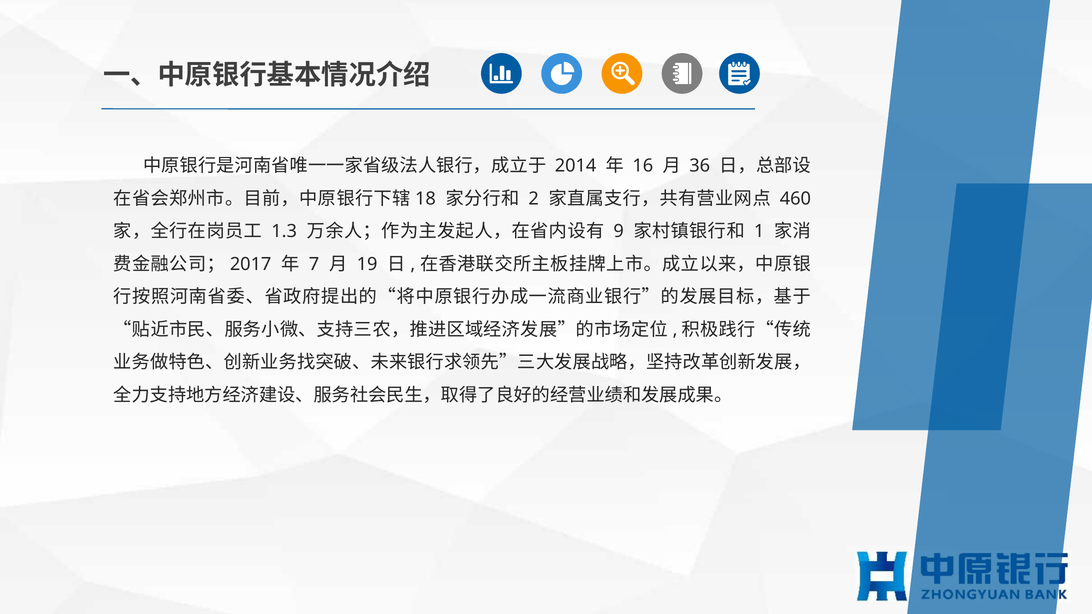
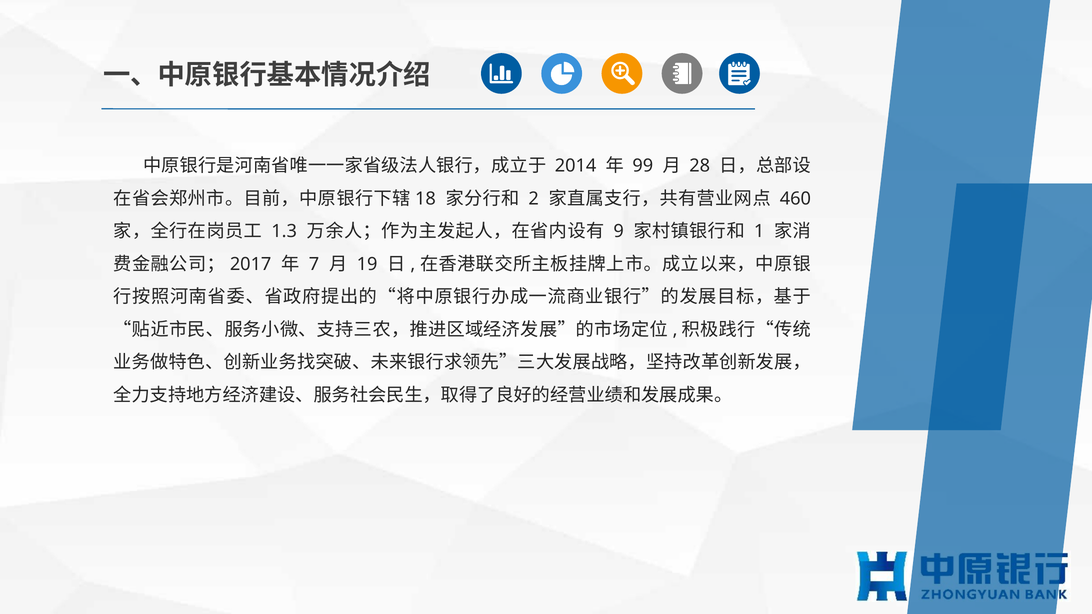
16: 16 -> 99 (643, 166)
36: 36 -> 28 (700, 166)
